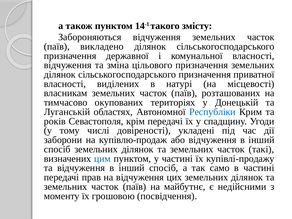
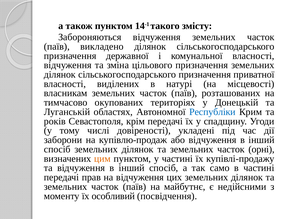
такі: такі -> орні (262, 149)
цим colour: blue -> orange (102, 159)
грошовою: грошовою -> особливий (113, 196)
